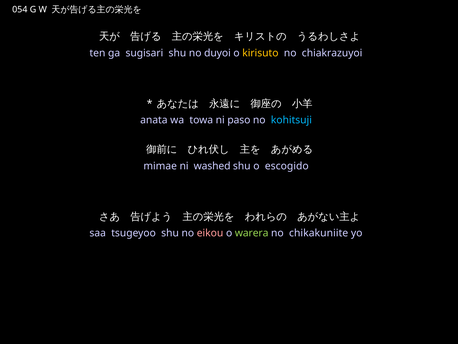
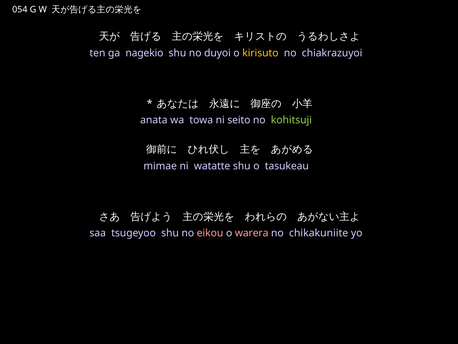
sugisari: sugisari -> nagekio (144, 53)
paso: paso -> seito (239, 120)
kohitsuji colour: light blue -> light green (291, 120)
washed: washed -> watatte (212, 166)
escogido: escogido -> tasukeau (287, 166)
warera colour: light green -> pink (252, 233)
